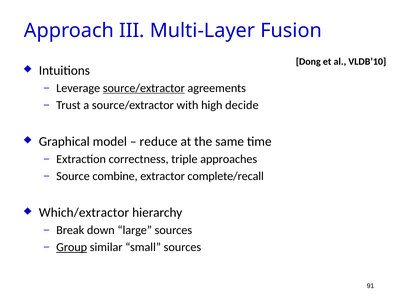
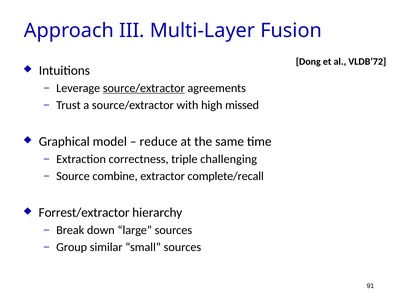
VLDB’10: VLDB’10 -> VLDB’72 (367, 62)
decide: decide -> missed (242, 105)
approaches: approaches -> challenging (229, 159)
Which/extractor: Which/extractor -> Forrest/extractor (84, 213)
Group underline: present -> none (72, 248)
